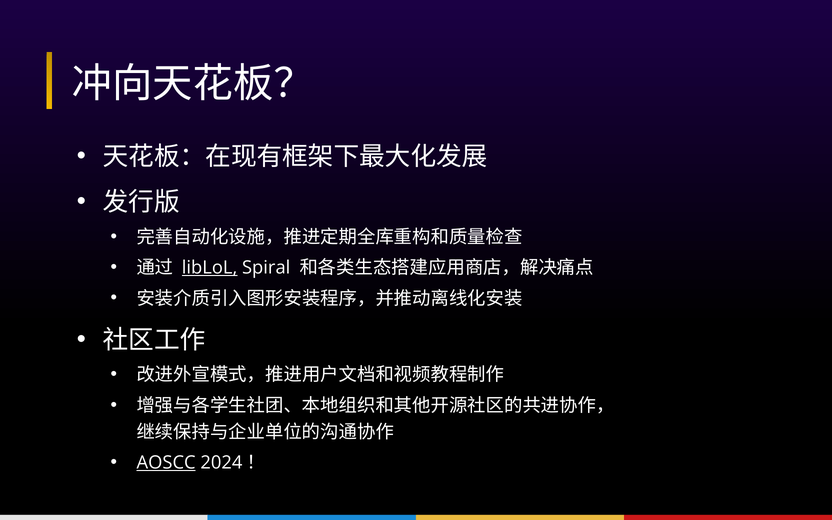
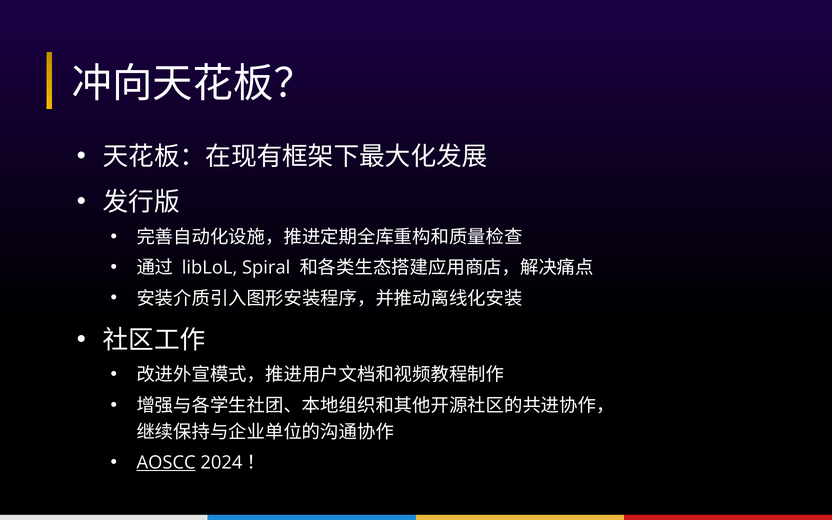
libLoL underline: present -> none (210, 268)
